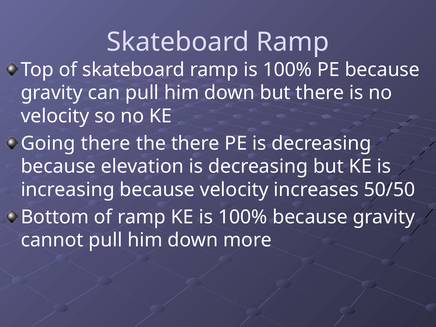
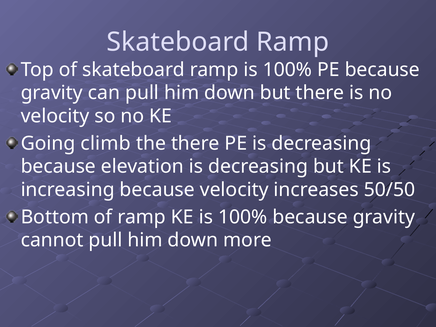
Going there: there -> climb (106, 143)
